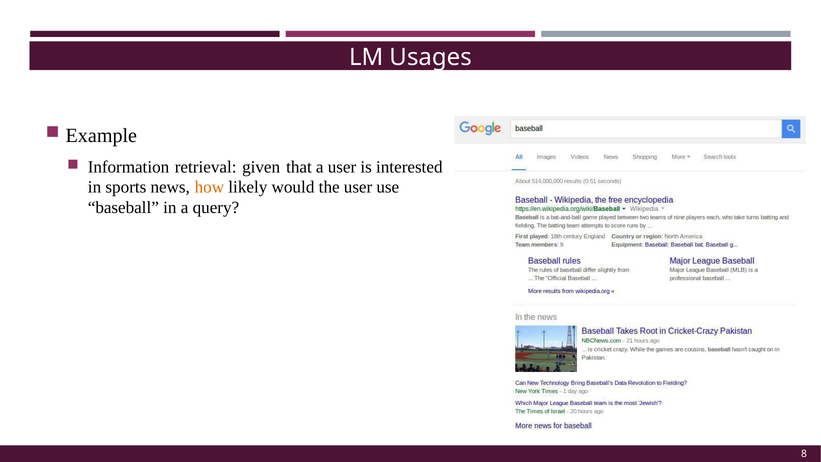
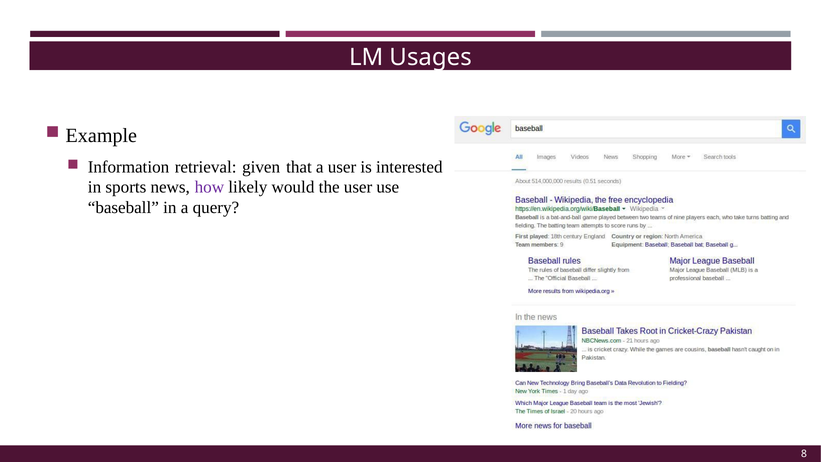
how colour: orange -> purple (209, 187)
